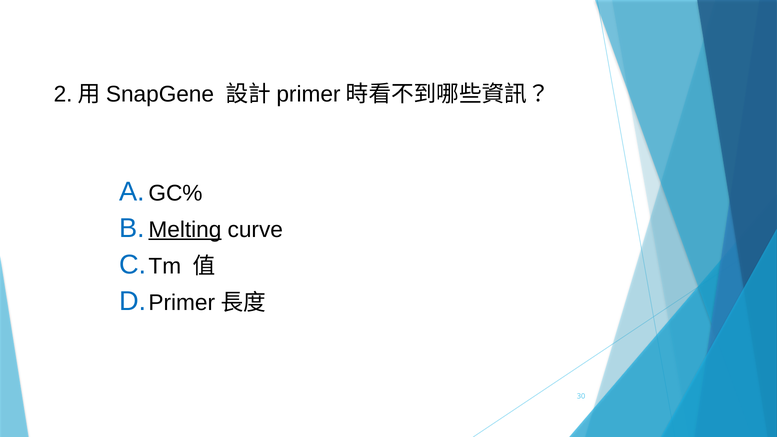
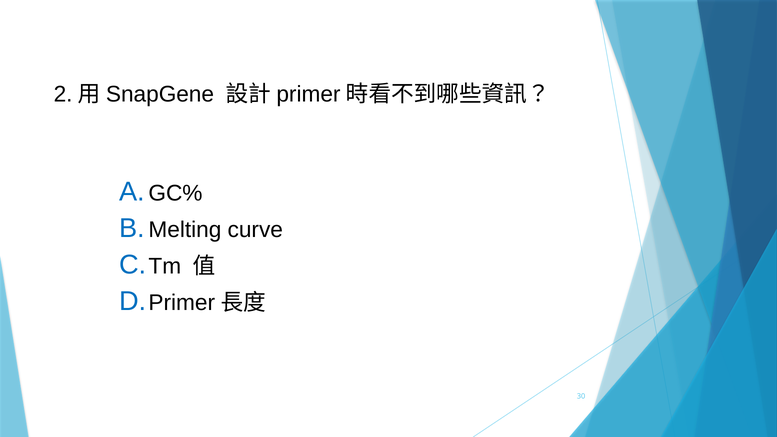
Melting underline: present -> none (185, 230)
